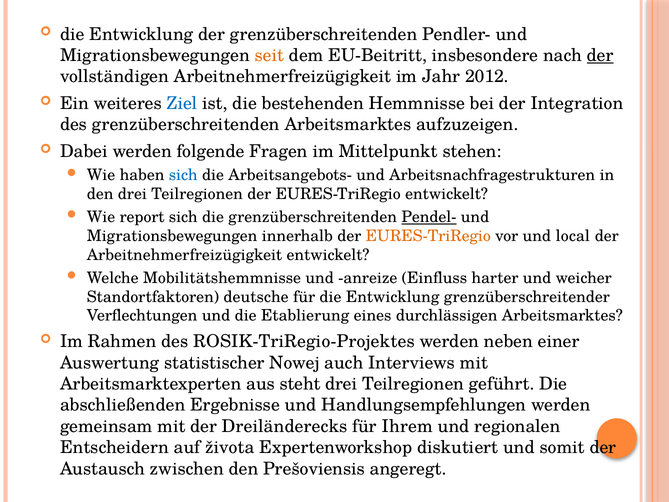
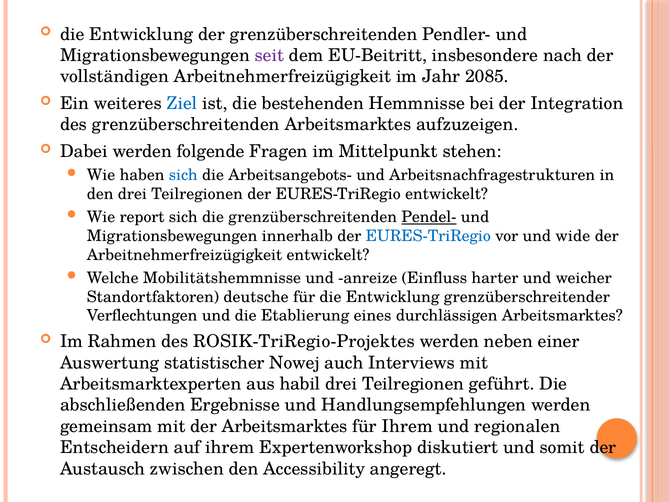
seit colour: orange -> purple (269, 55)
der underline: present -> none (600, 55)
2012: 2012 -> 2085 (487, 77)
EURES-TriRegio colour: orange -> blue (428, 236)
local: local -> wide (573, 236)
steht: steht -> habil (300, 384)
der Dreiländerecks: Dreiländerecks -> Arbeitsmarktes (285, 426)
auf života: života -> ihrem (230, 447)
Prešoviensis: Prešoviensis -> Accessibility (314, 468)
